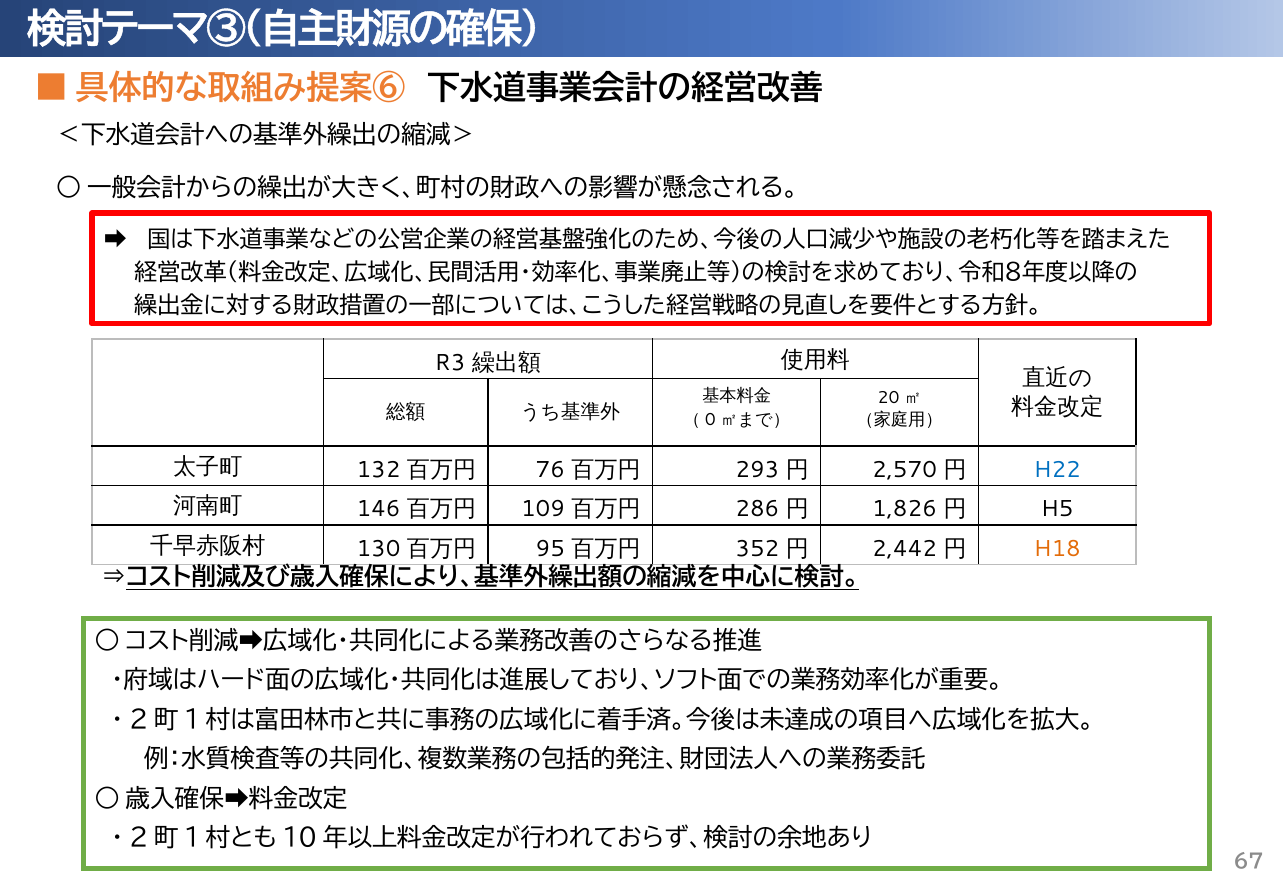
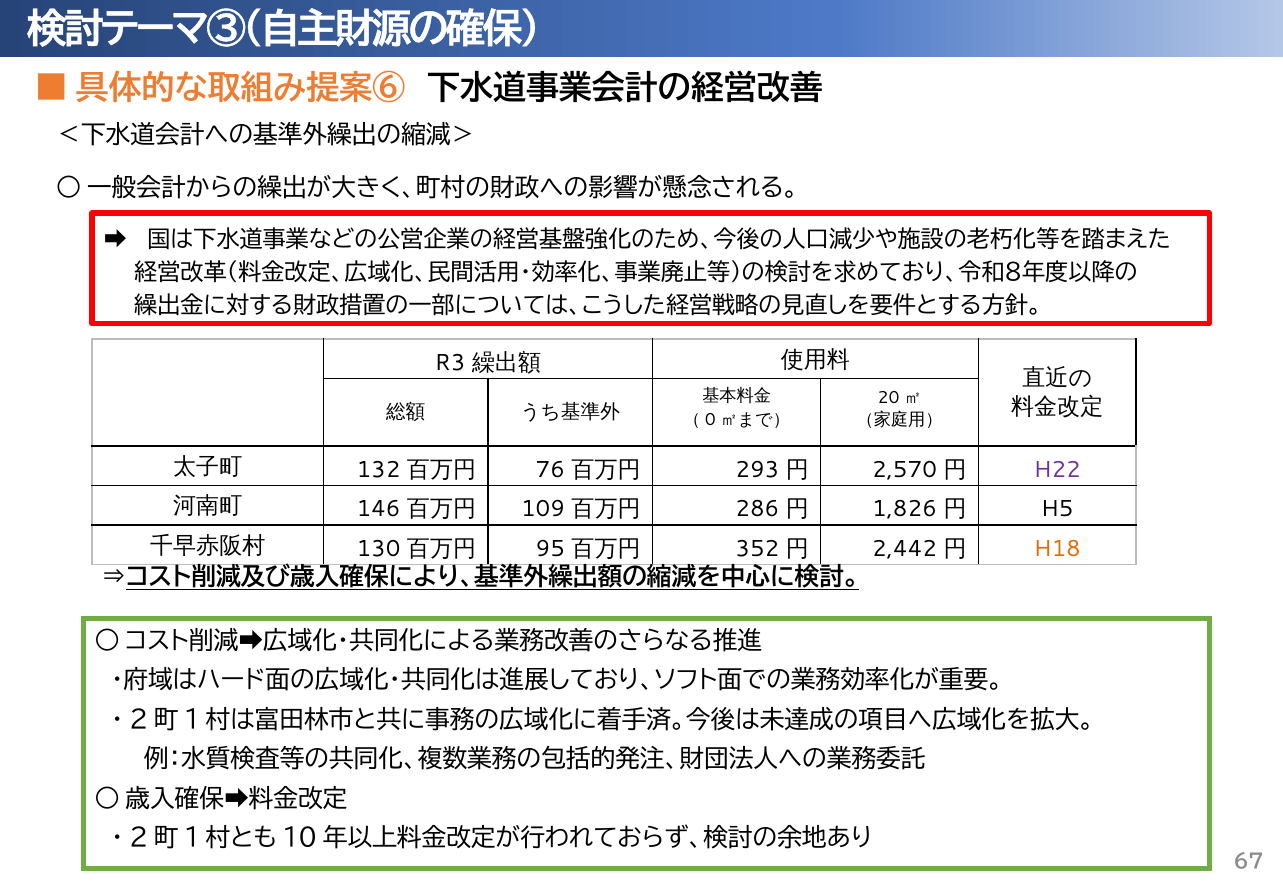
H22 colour: blue -> purple (1057, 470)
